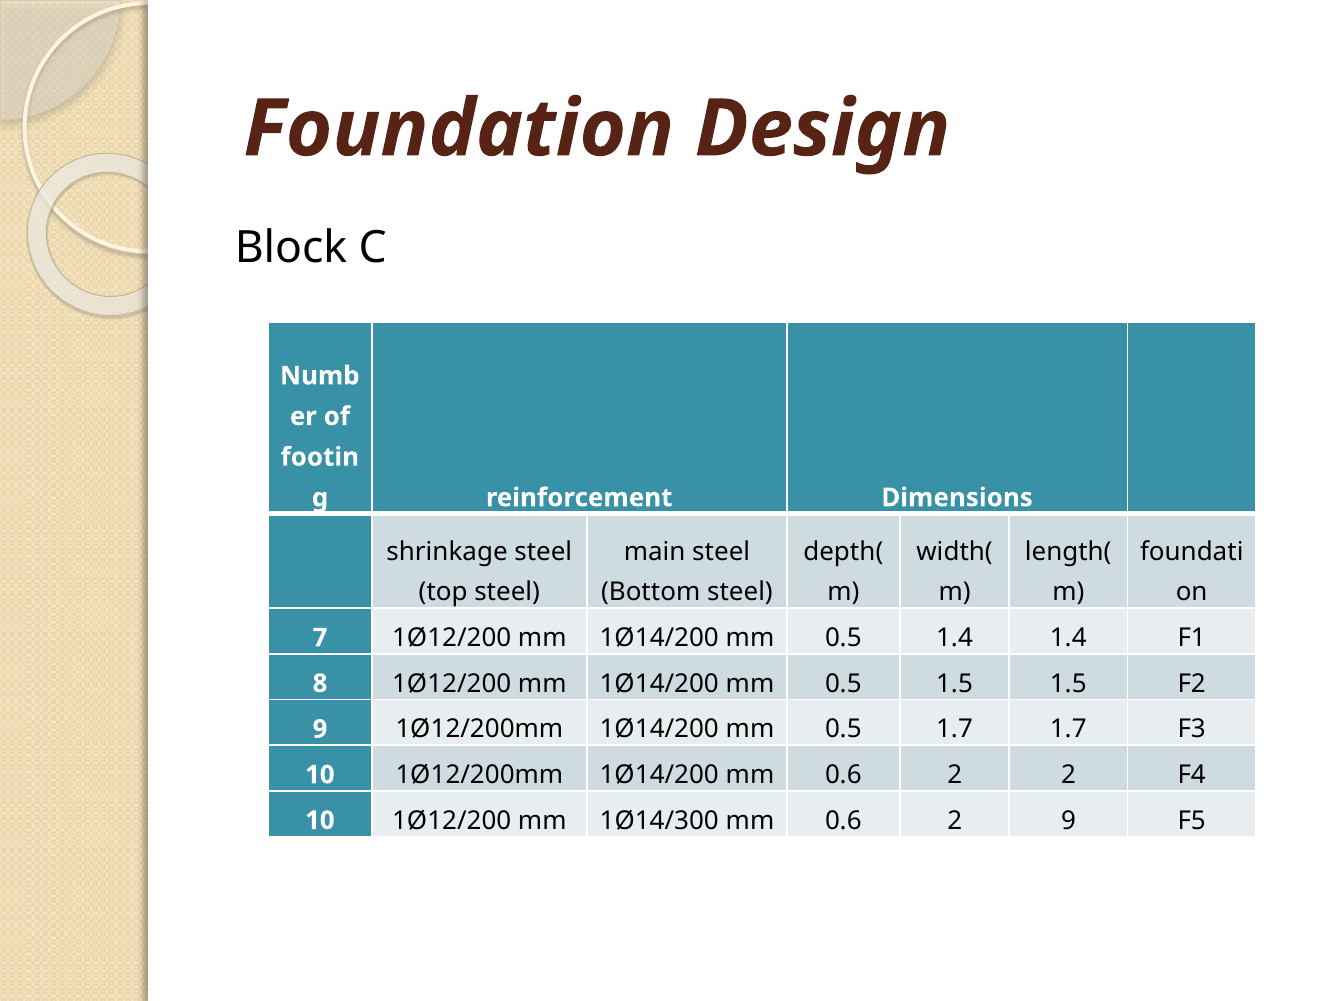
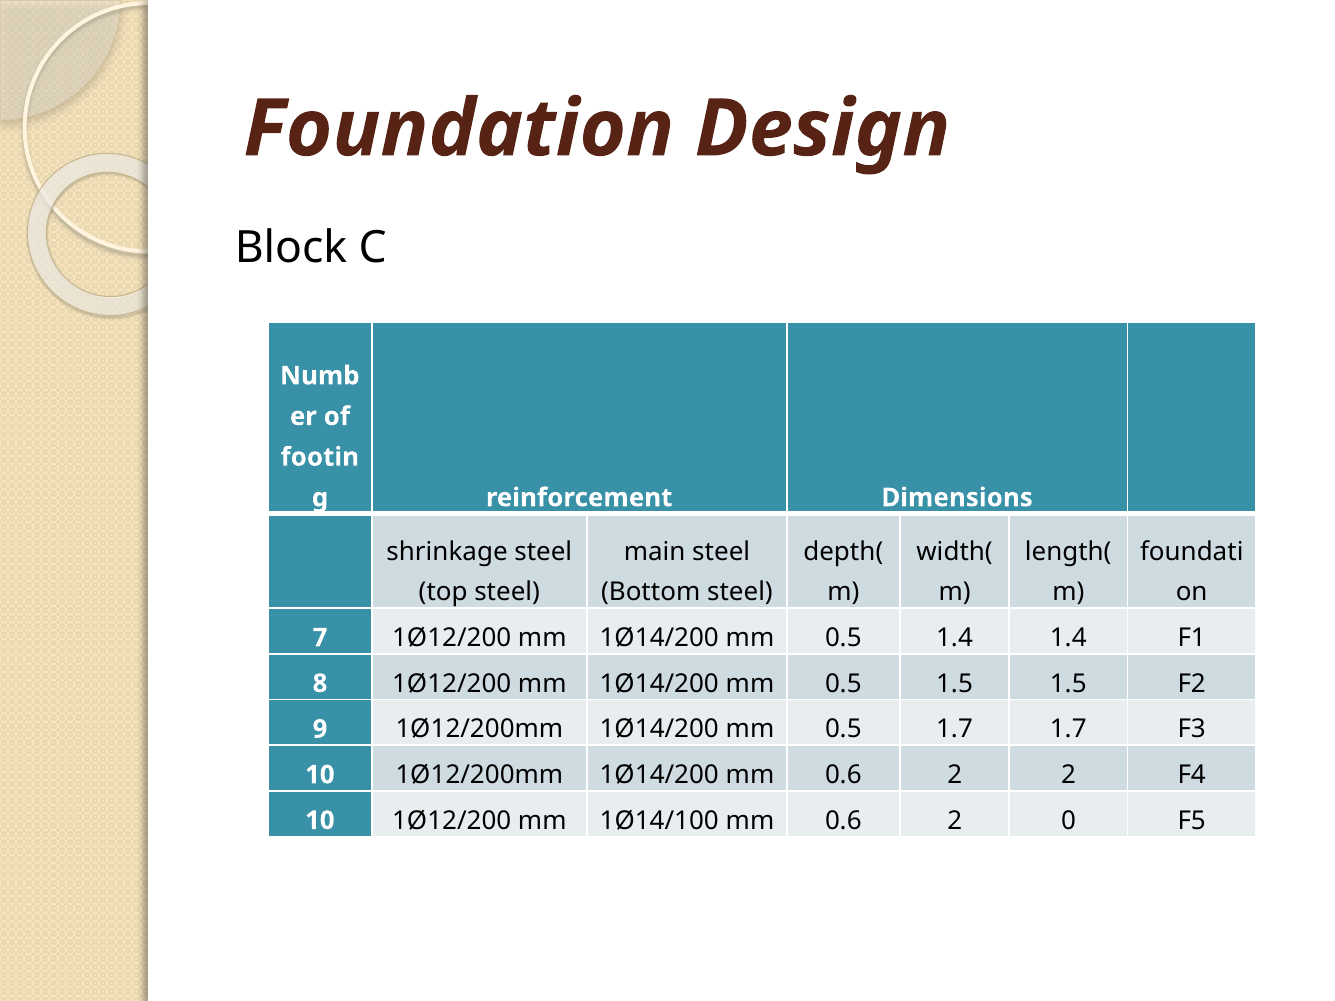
1Ø14/300: 1Ø14/300 -> 1Ø14/100 (659, 821)
2 9: 9 -> 0 (1068, 821)
